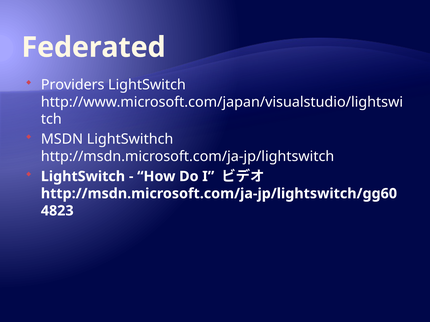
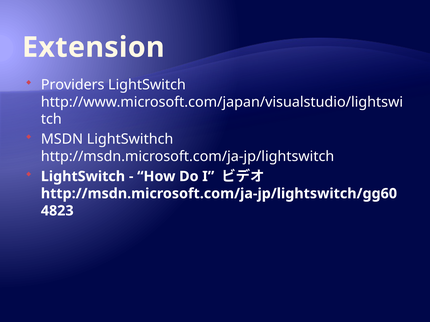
Federated: Federated -> Extension (93, 47)
